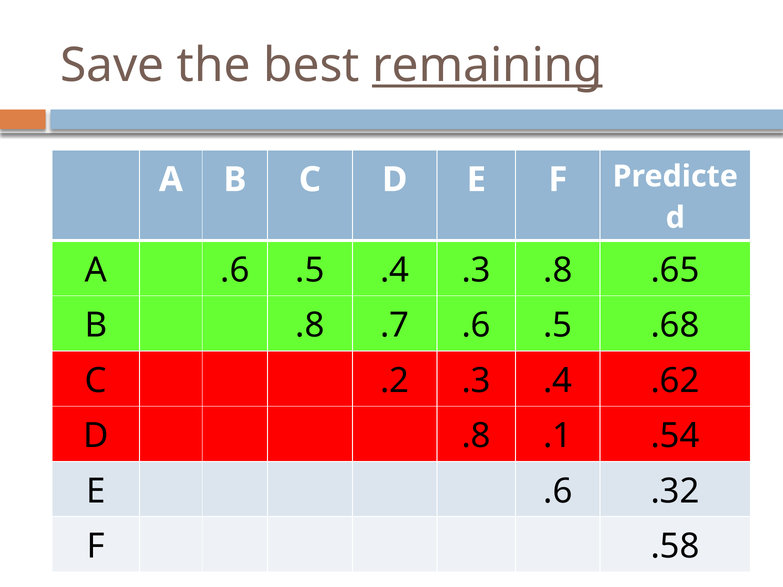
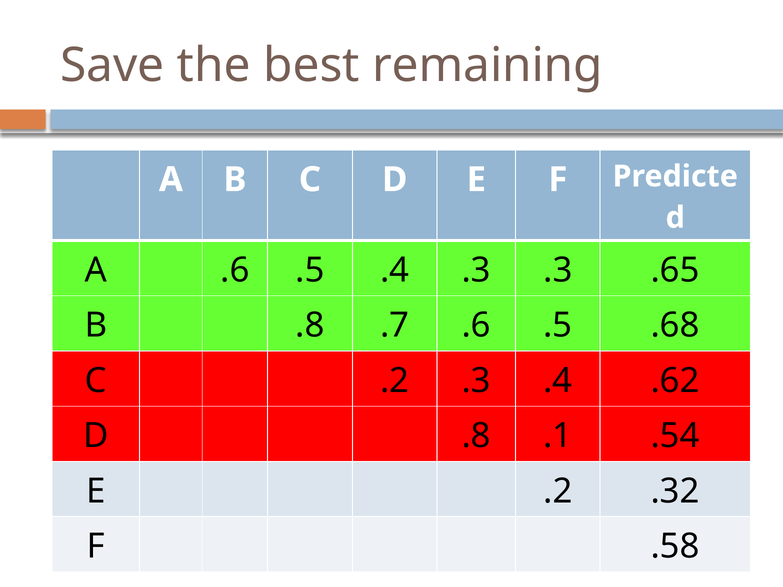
remaining underline: present -> none (488, 65)
.3 .8: .8 -> .3 (558, 270)
E .6: .6 -> .2 (558, 491)
